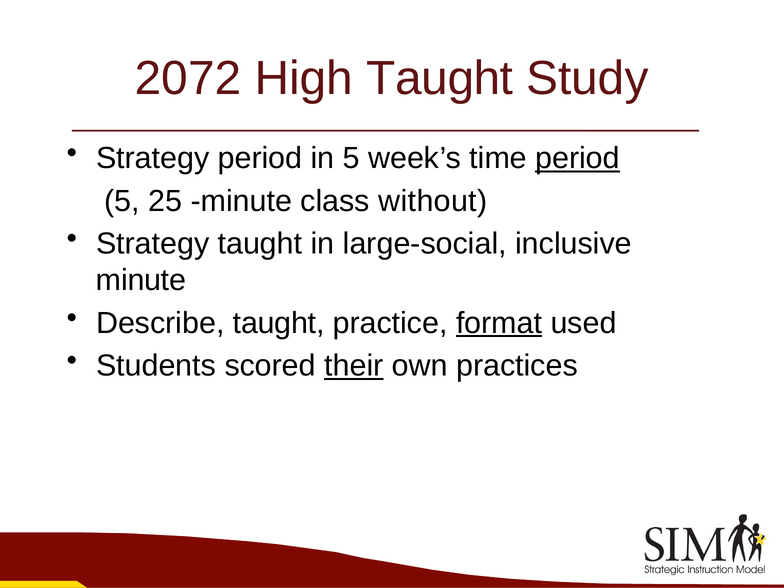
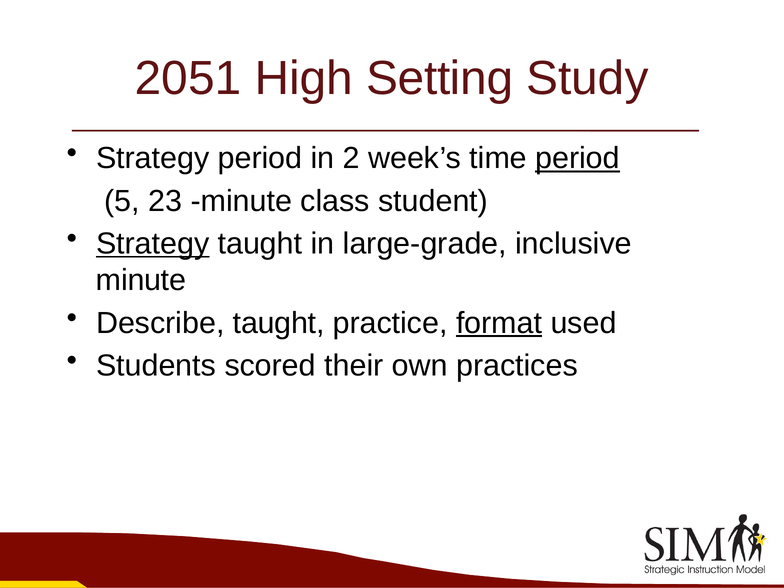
2072: 2072 -> 2051 (188, 78)
High Taught: Taught -> Setting (440, 78)
in 5: 5 -> 2 (351, 158)
25: 25 -> 23 (165, 201)
without: without -> student (433, 201)
Strategy underline: none -> present (153, 244)
large-social: large-social -> large-grade (425, 244)
their underline: present -> none (354, 366)
